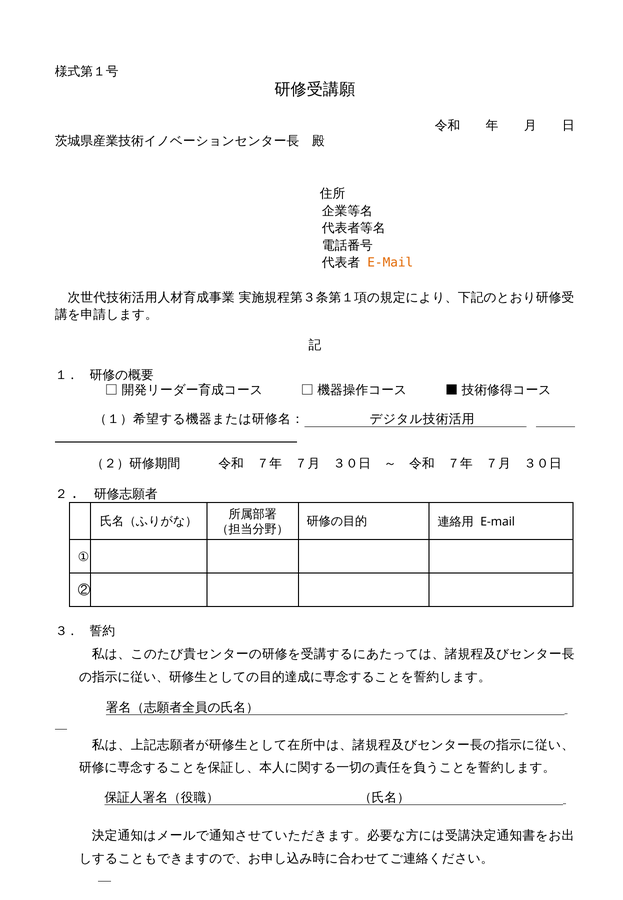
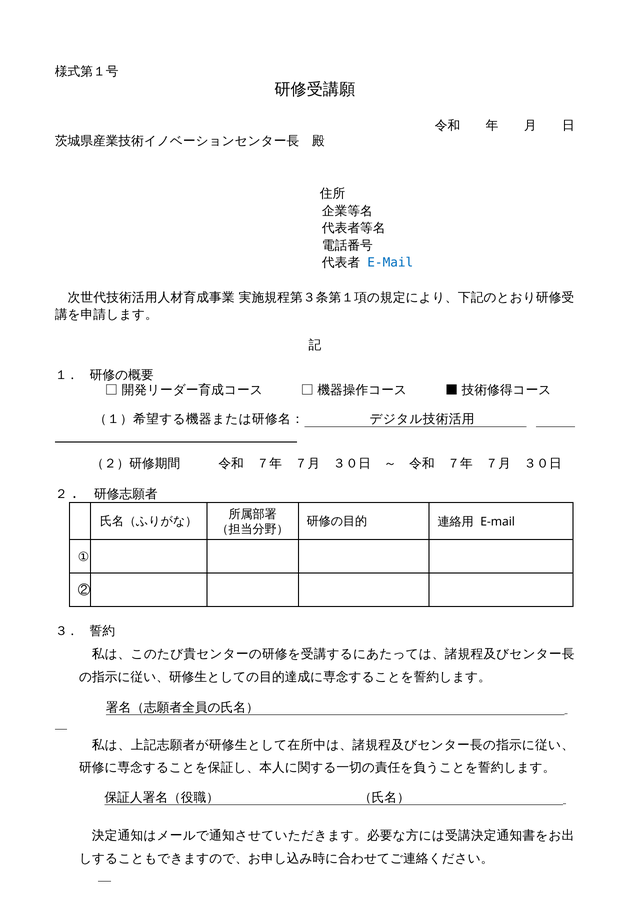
E-Mail colour: orange -> blue (390, 263)
